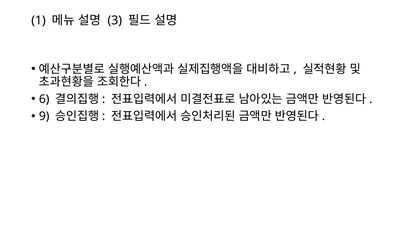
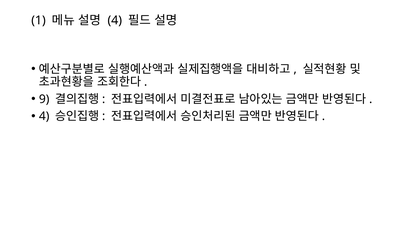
3: 3 -> 4 (115, 20)
6: 6 -> 9 (44, 99)
9: 9 -> 4 (44, 117)
